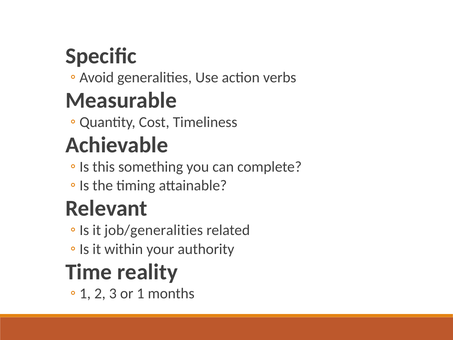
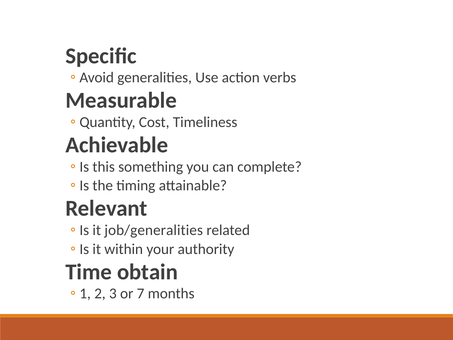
reality: reality -> obtain (148, 272)
1: 1 -> 7 (141, 293)
